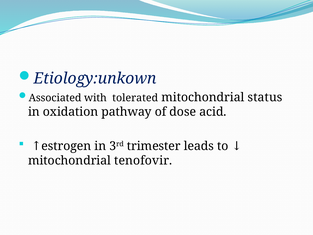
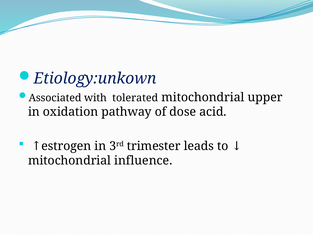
status: status -> upper (265, 97)
tenofovir: tenofovir -> influence (143, 161)
